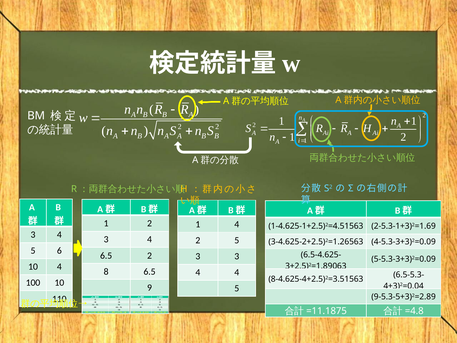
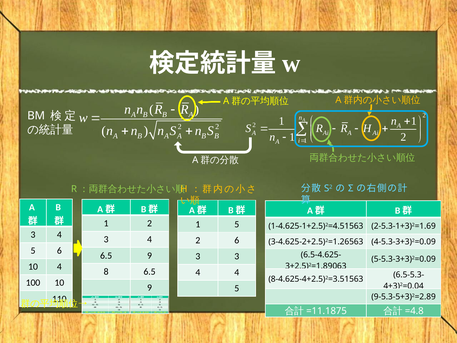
1 4: 4 -> 5 (237, 224)
2 5: 5 -> 6 (237, 240)
2: 2 -> 9 (150, 255)
